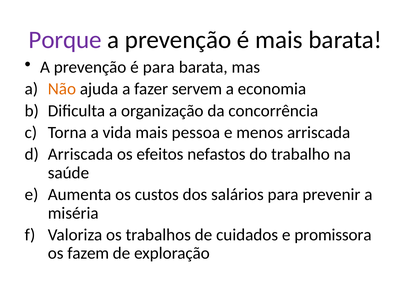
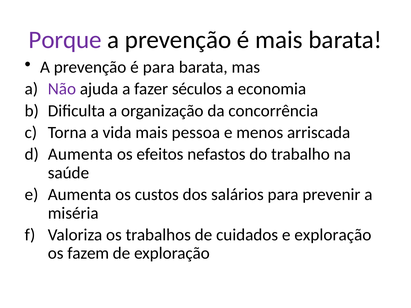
Não colour: orange -> purple (62, 89)
servem: servem -> séculos (197, 89)
Arriscada: Arriscada -> Aumenta (80, 154)
e promissora: promissora -> exploração (333, 235)
